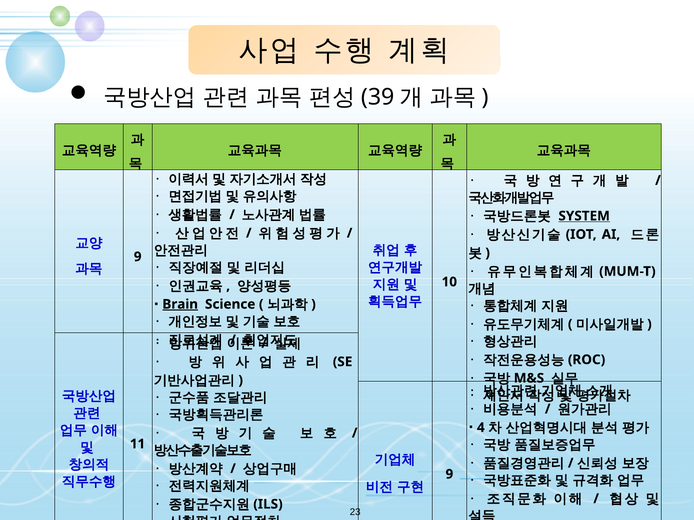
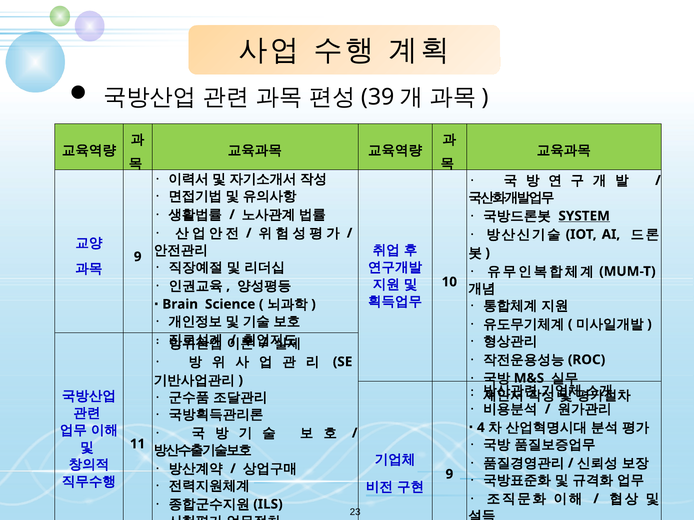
Brain underline: present -> none (180, 305)
